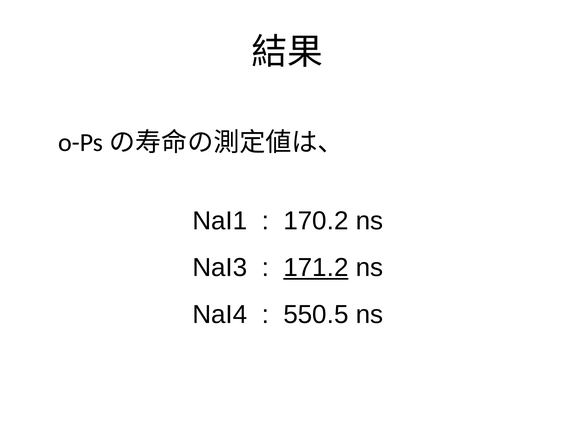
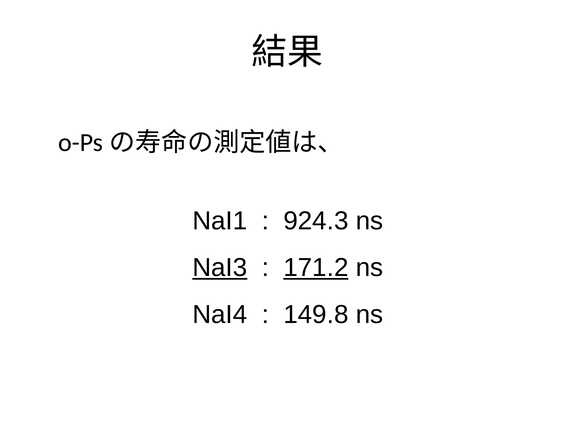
170.2: 170.2 -> 924.3 (316, 221)
NaI3 underline: none -> present (220, 267)
550.5: 550.5 -> 149.8 (316, 314)
